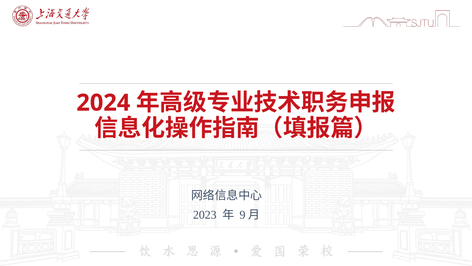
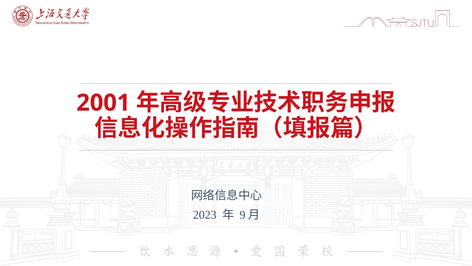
2024: 2024 -> 2001 (103, 103)
